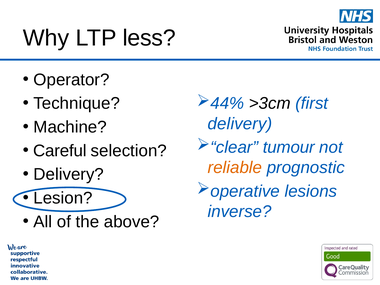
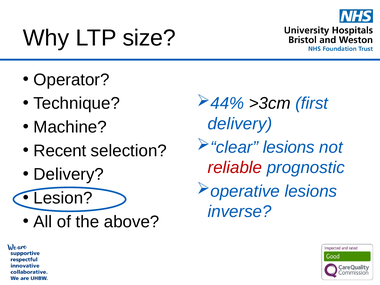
less: less -> size (149, 38)
tumour: tumour -> lesions (289, 147)
Careful: Careful -> Recent (60, 151)
reliable colour: orange -> red (235, 168)
